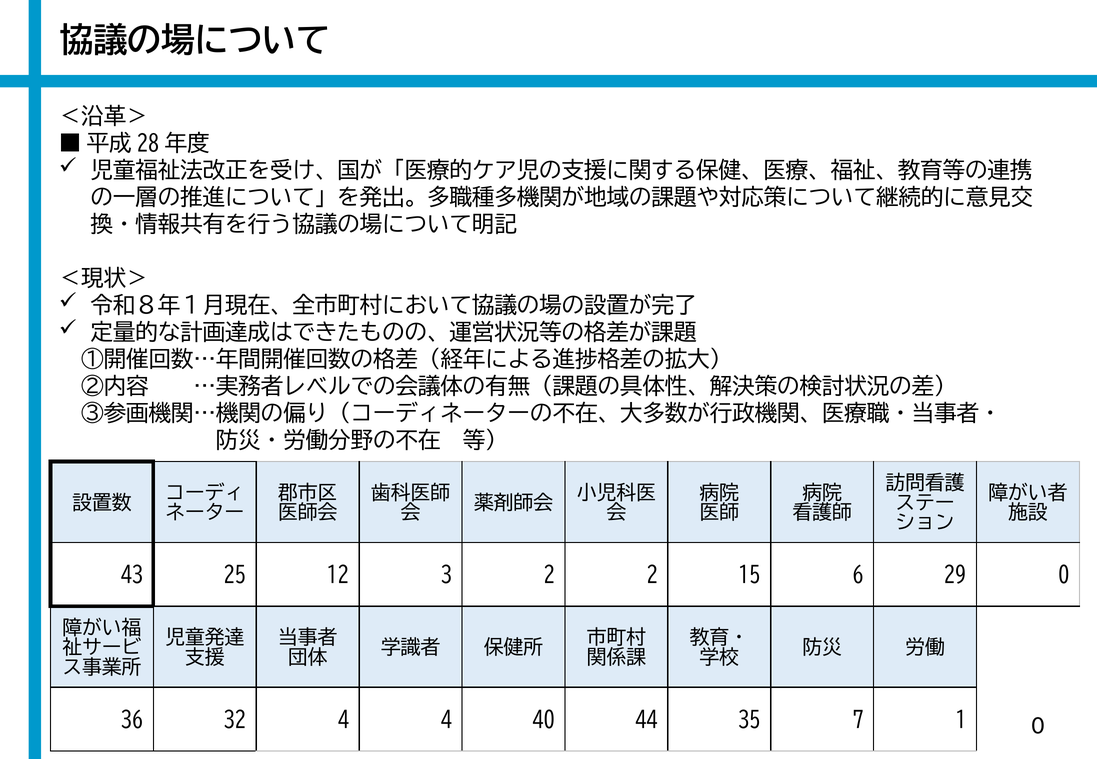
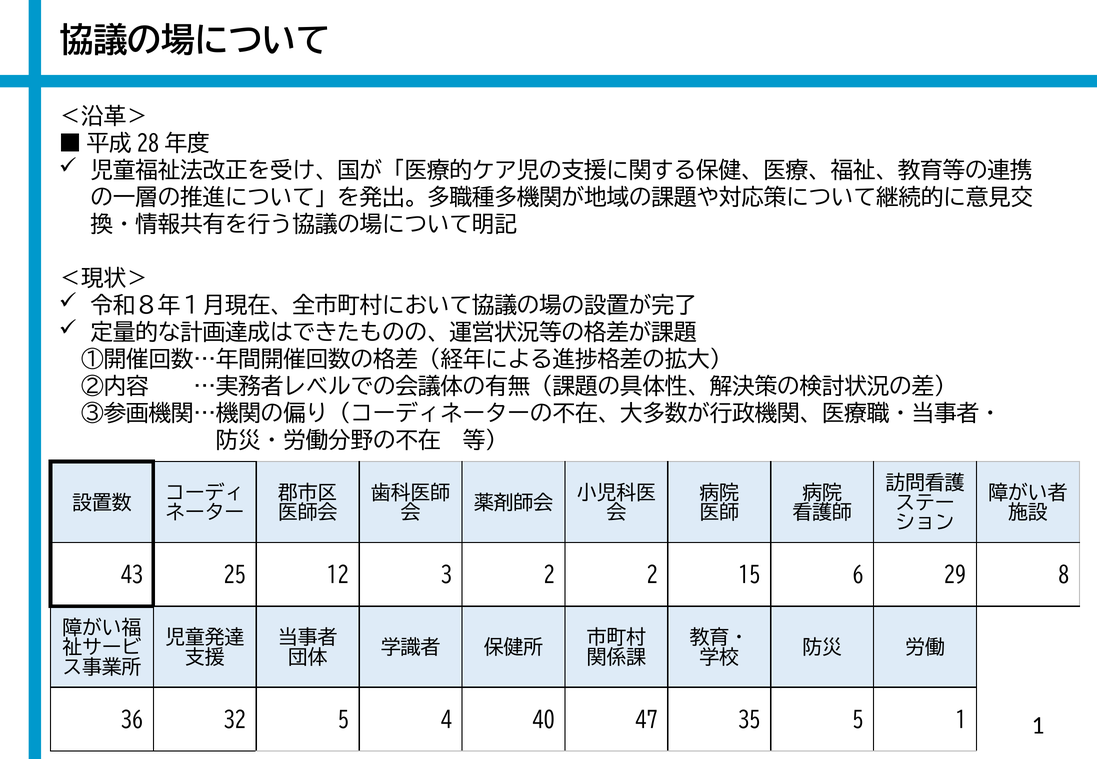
29 0: 0 -> 8 (1064, 576)
32 4: 4 -> 5 (344, 721)
44: 44 -> 47 (647, 721)
35 7: 7 -> 5 (858, 721)
1 0: 0 -> 1 (1038, 726)
